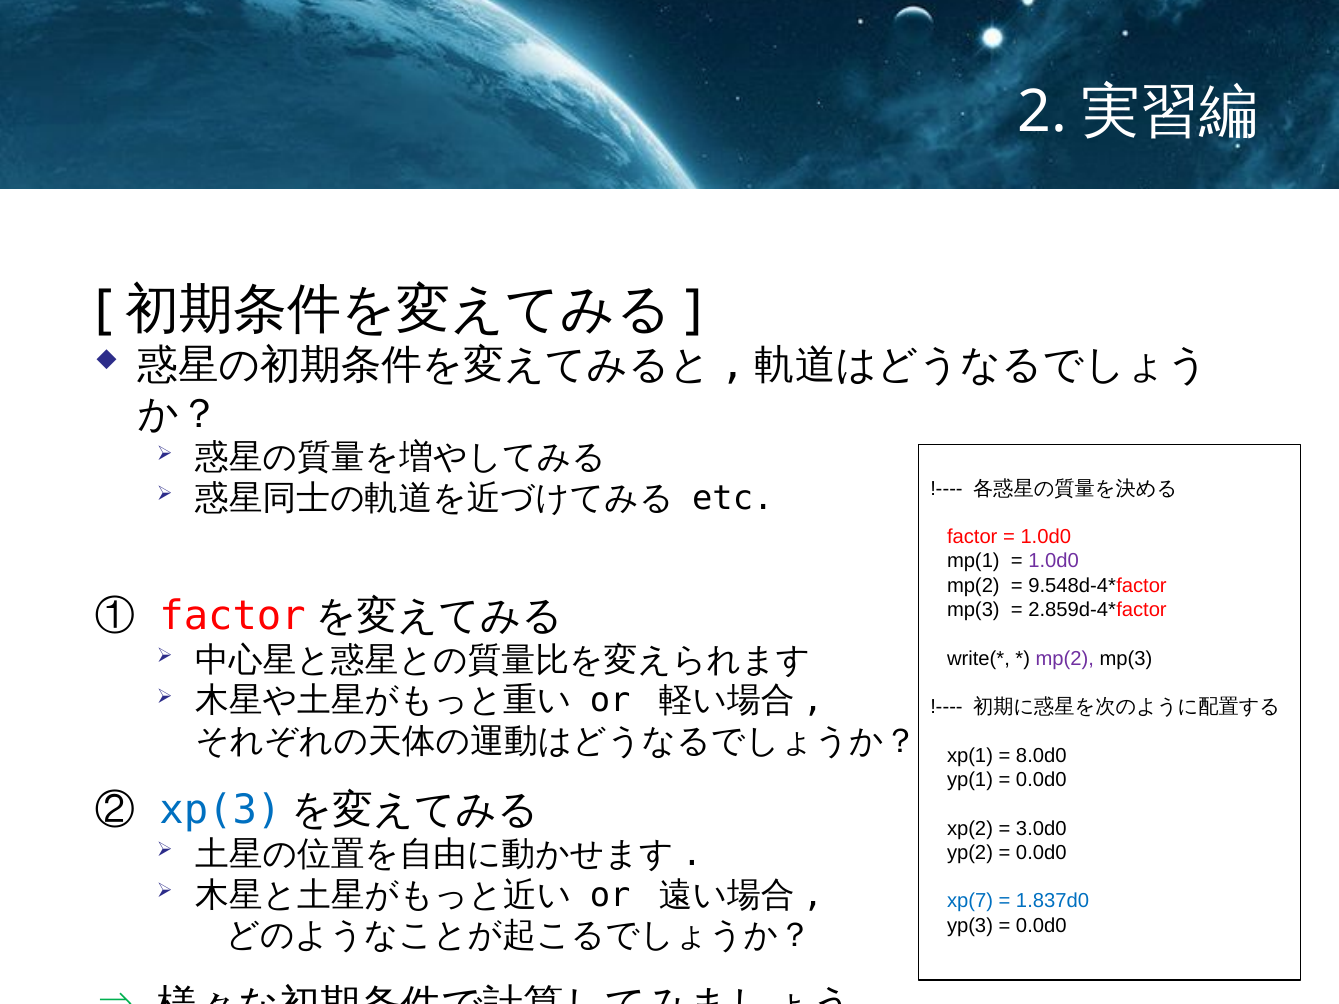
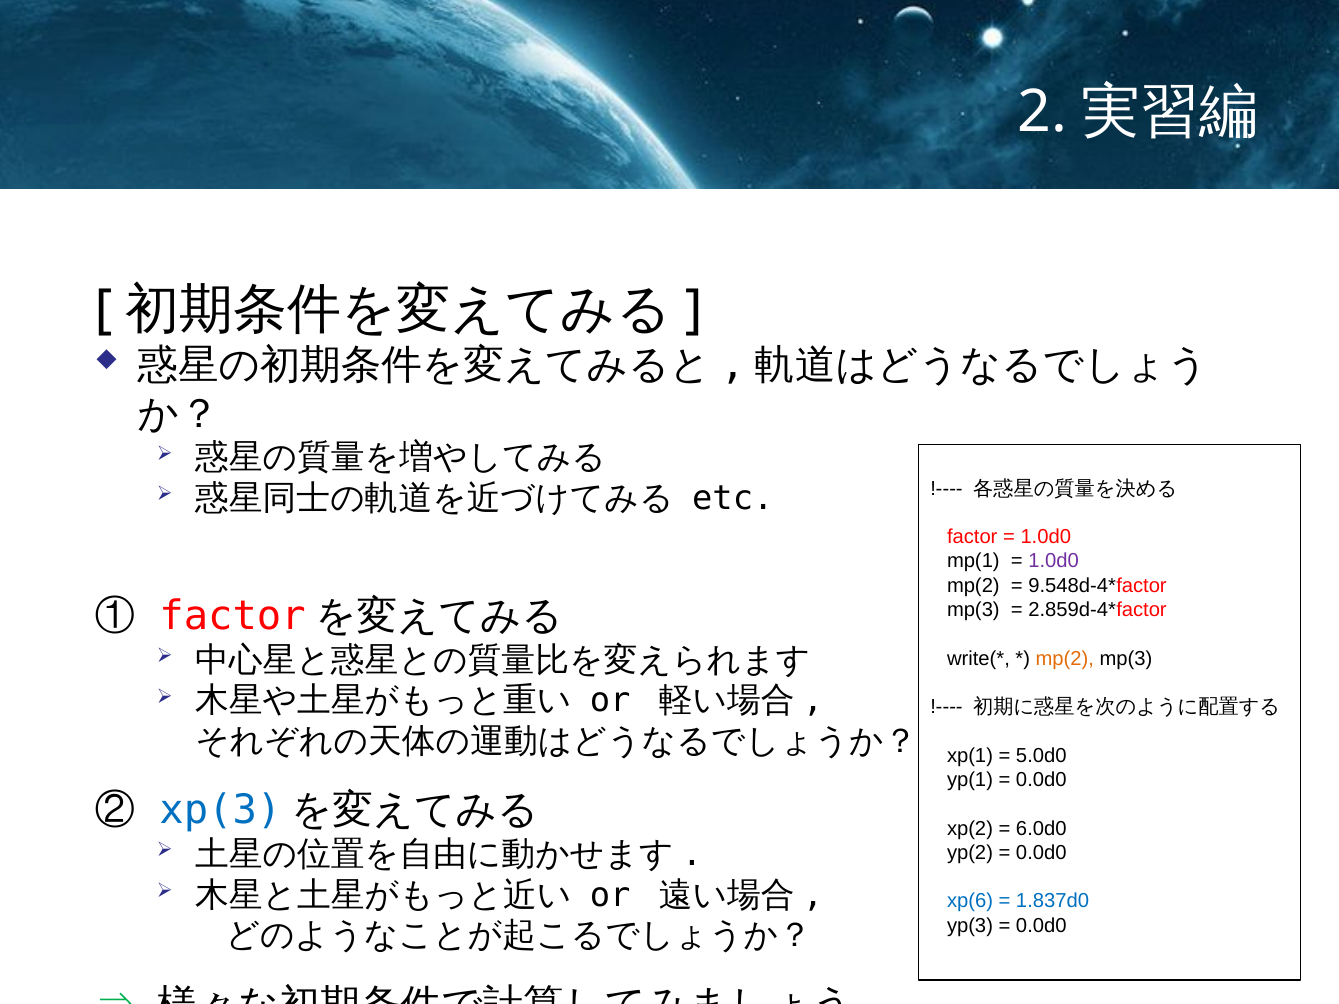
mp(2 colour: purple -> orange (1065, 659)
8.0d0: 8.0d0 -> 5.0d0 (1041, 756)
3.0d0: 3.0d0 -> 6.0d0 (1041, 829)
xp(7: xp(7 -> xp(6 (970, 902)
